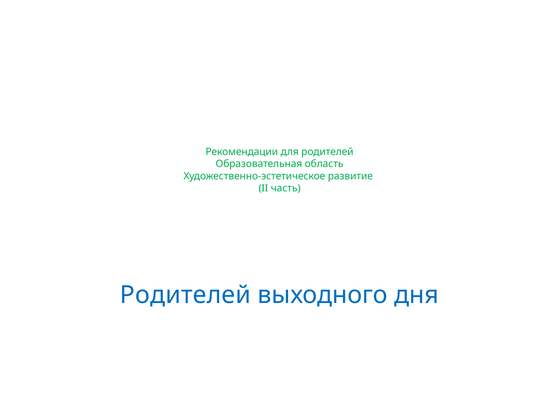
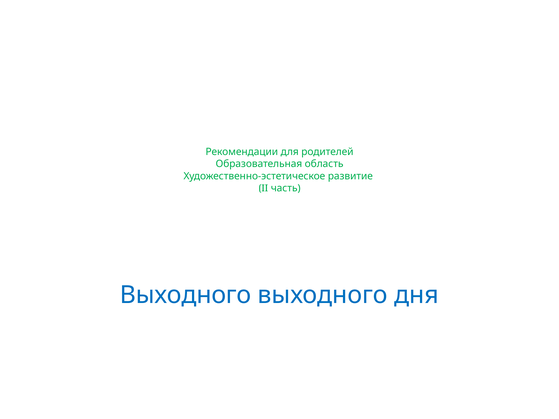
Родителей: Родителей -> Выходного (186, 295)
